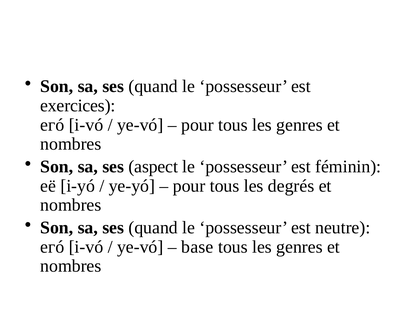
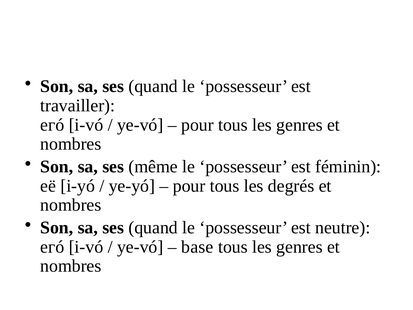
exercices: exercices -> travailler (78, 105)
aspect: aspect -> même (153, 166)
